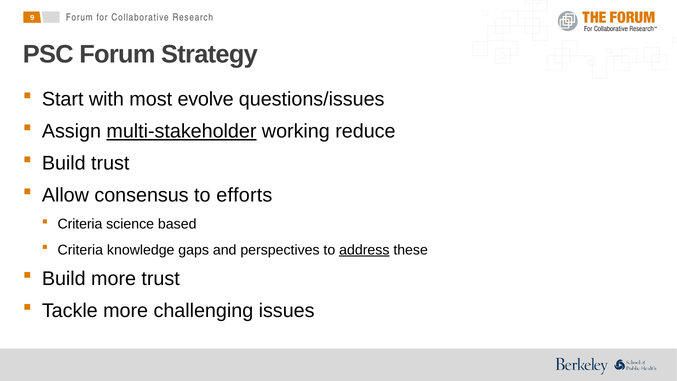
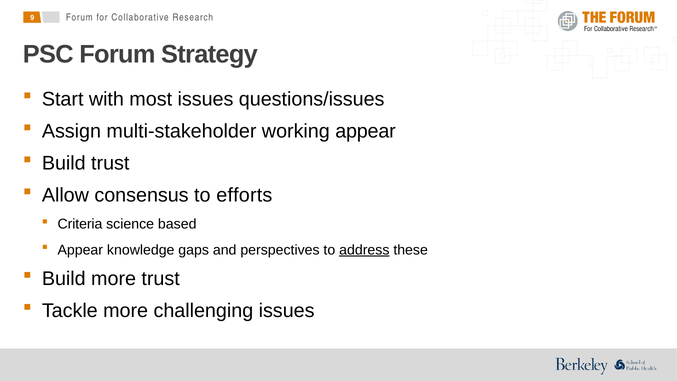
most evolve: evolve -> issues (205, 99)
multi-stakeholder underline: present -> none (181, 131)
working reduce: reduce -> appear (366, 131)
Criteria: Criteria -> Appear (80, 250)
